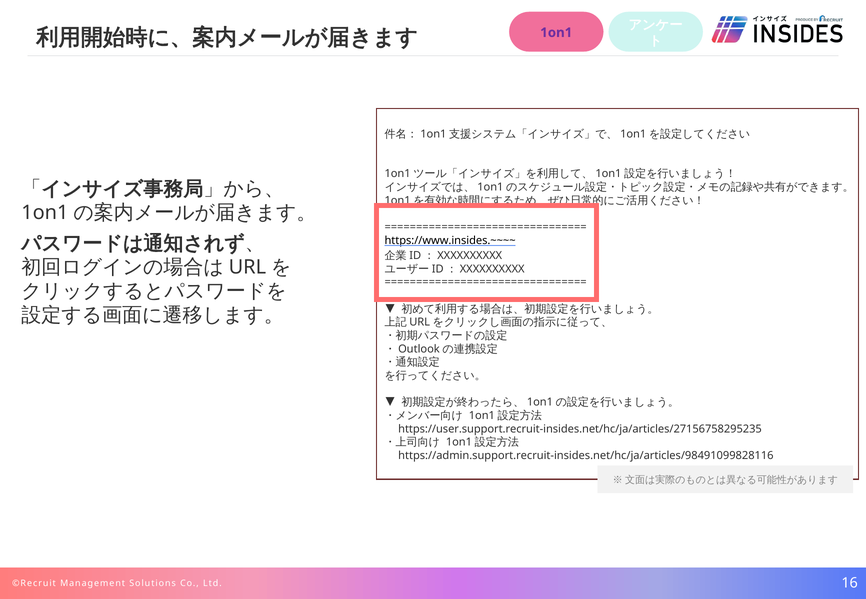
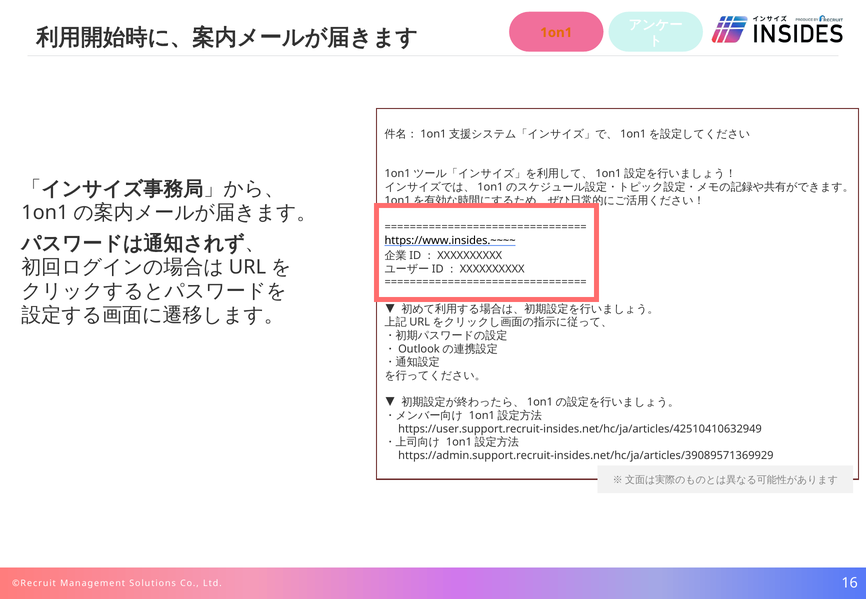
1on1 colour: purple -> orange (556, 33)
https://user.support.recruit-insides.net/hc/ja/articles/27156758295235: https://user.support.recruit-insides.net/hc/ja/articles/27156758295235 -> https://user.support.recruit-insides.net/hc/ja/articles/42510410632949 (580, 429)
https://admin.support.recruit-insides.net/hc/ja/articles/98491099828116: https://admin.support.recruit-insides.net/hc/ja/articles/98491099828116 -> https://admin.support.recruit-insides.net/hc/ja/articles/39089571369929 (586, 456)
